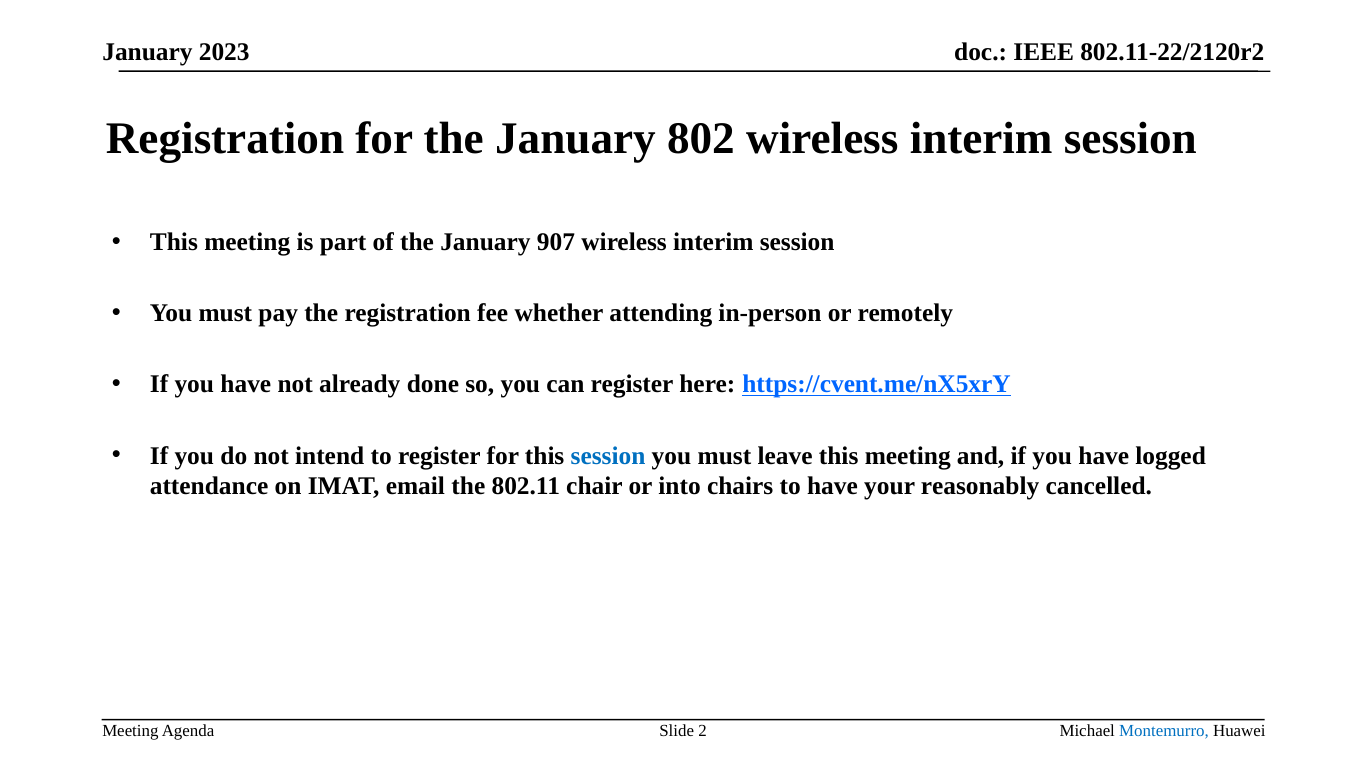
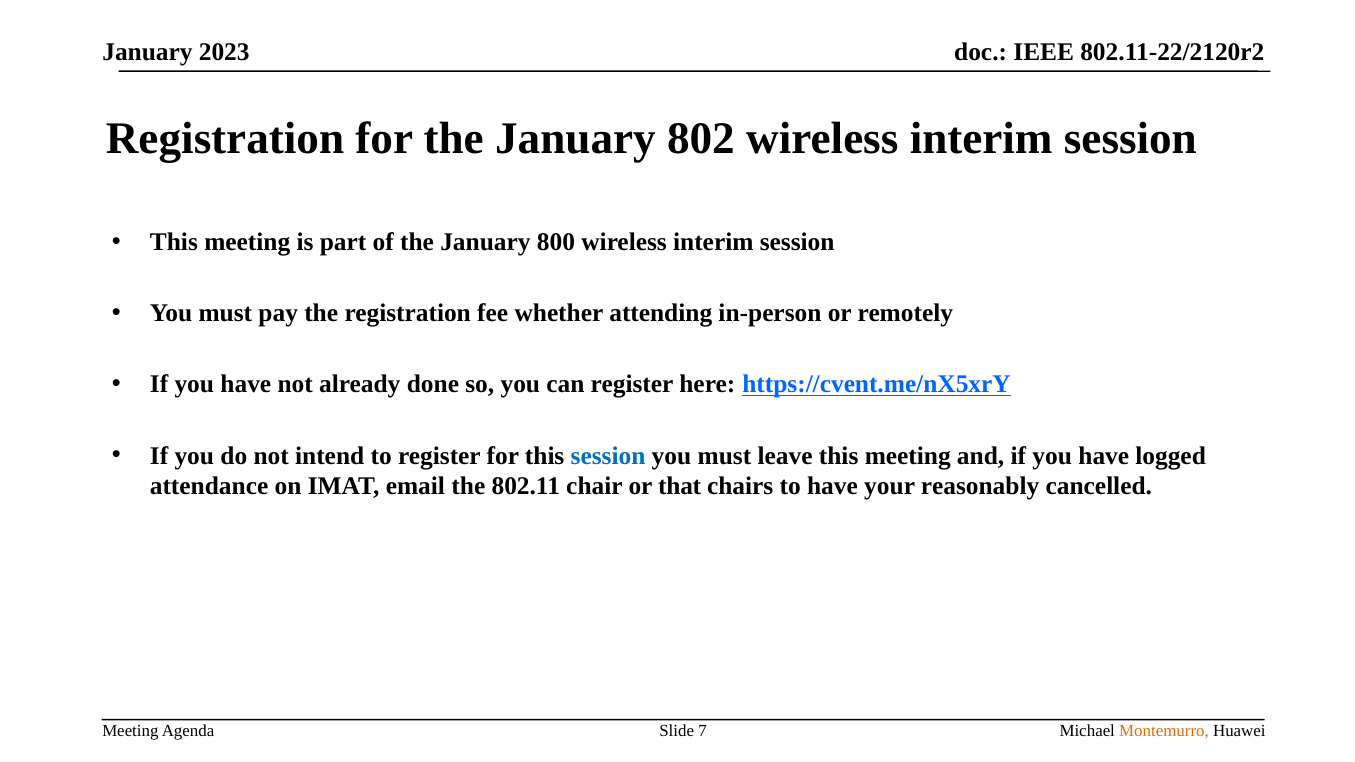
907: 907 -> 800 (556, 242)
into: into -> that (680, 486)
2: 2 -> 7 (703, 731)
Montemurro colour: blue -> orange (1164, 731)
